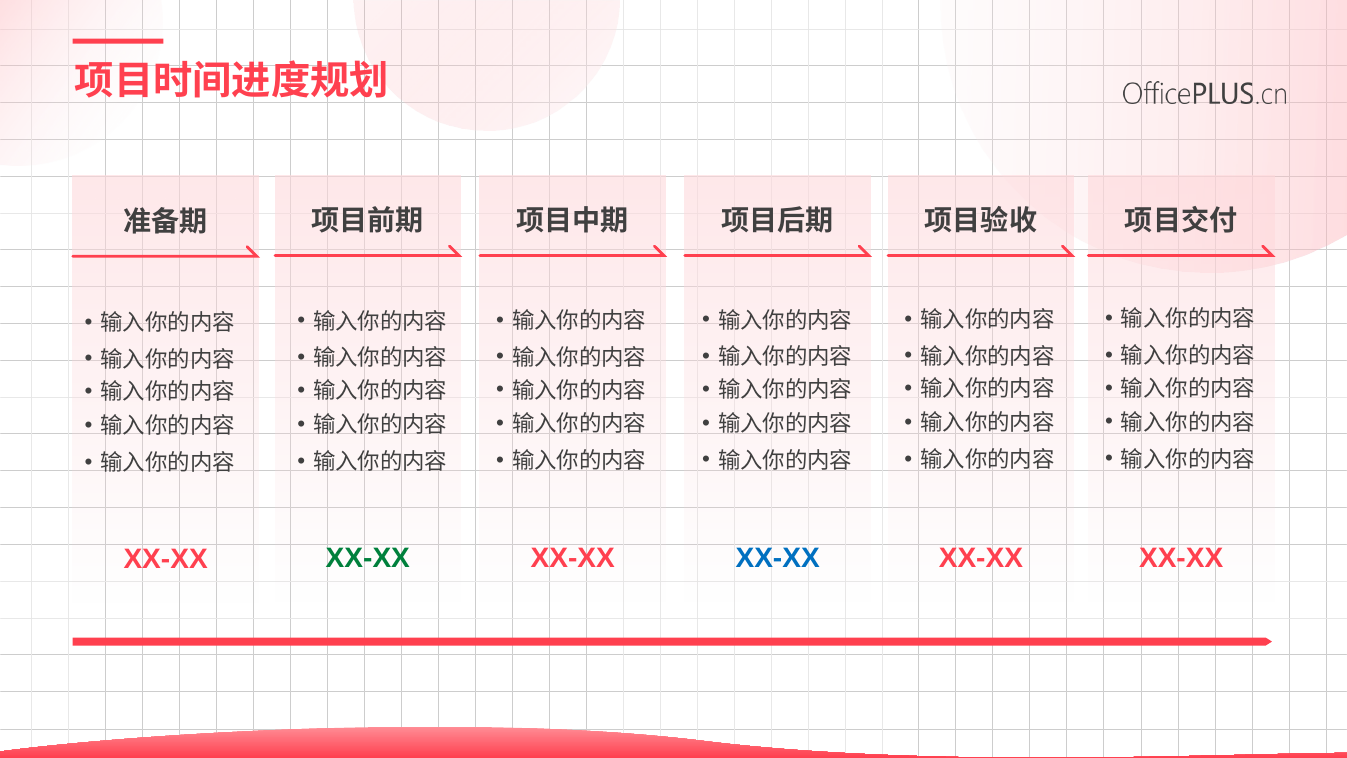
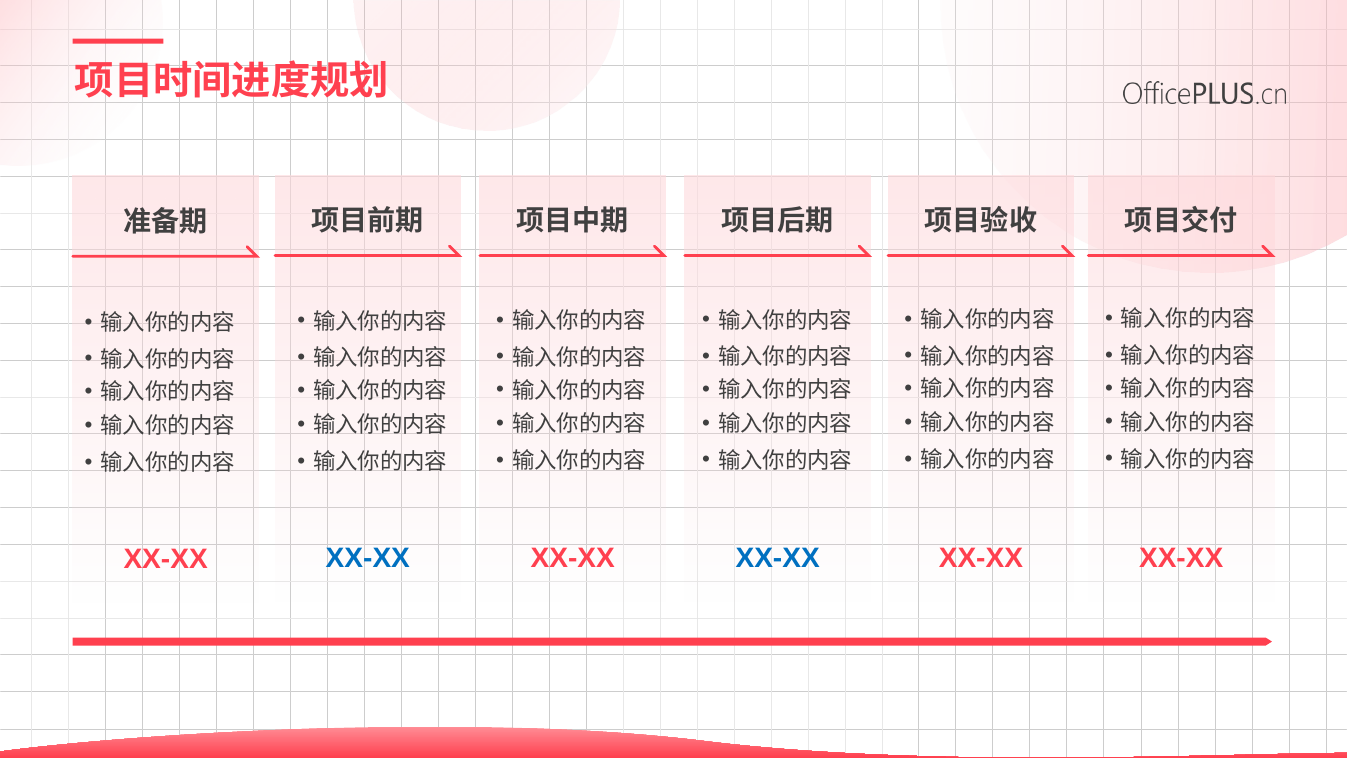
XX-XX colour: green -> blue (368, 558)
